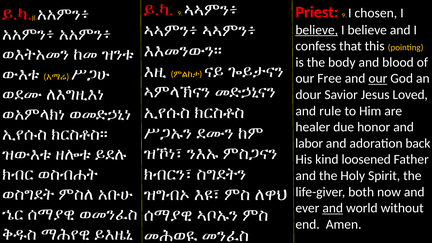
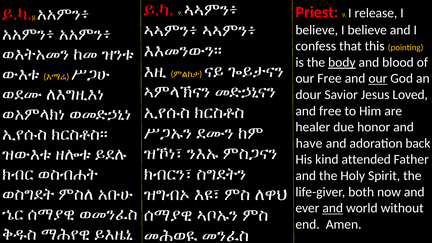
chosen: chosen -> release (376, 13)
believe underline: present -> none (317, 30)
body underline: none -> present (342, 62)
and rule: rule -> free (330, 111)
labor: labor -> have (309, 143)
loosened: loosened -> attended (366, 160)
